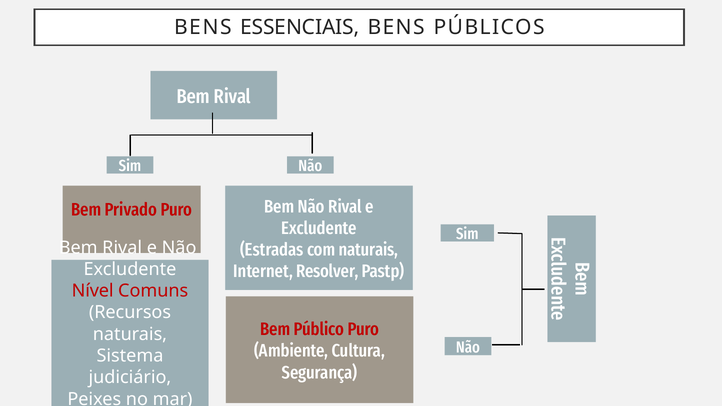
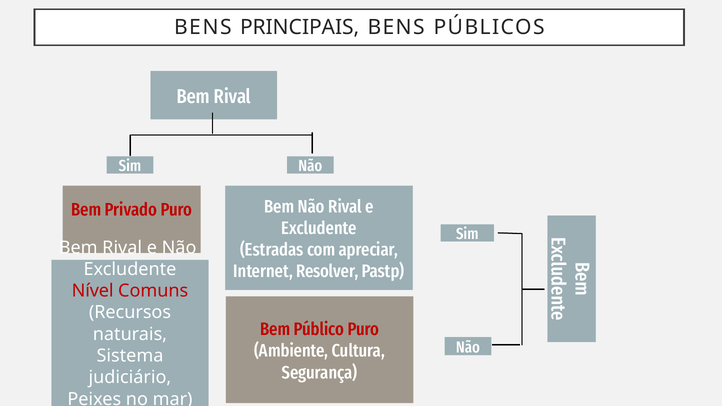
ESSENCIAIS: ESSENCIAIS -> PRINCIPAIS (300, 27)
com naturais: naturais -> apreciar (368, 250)
